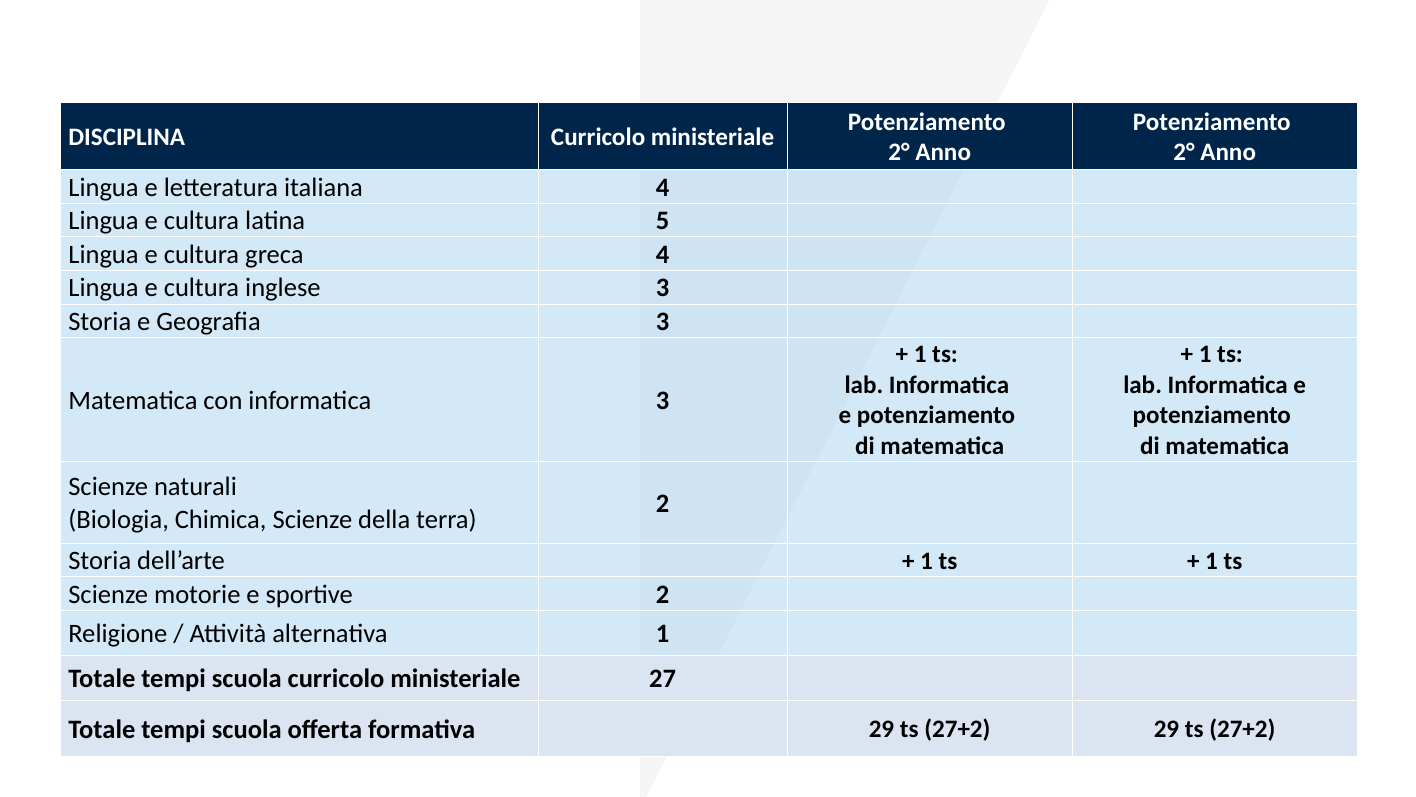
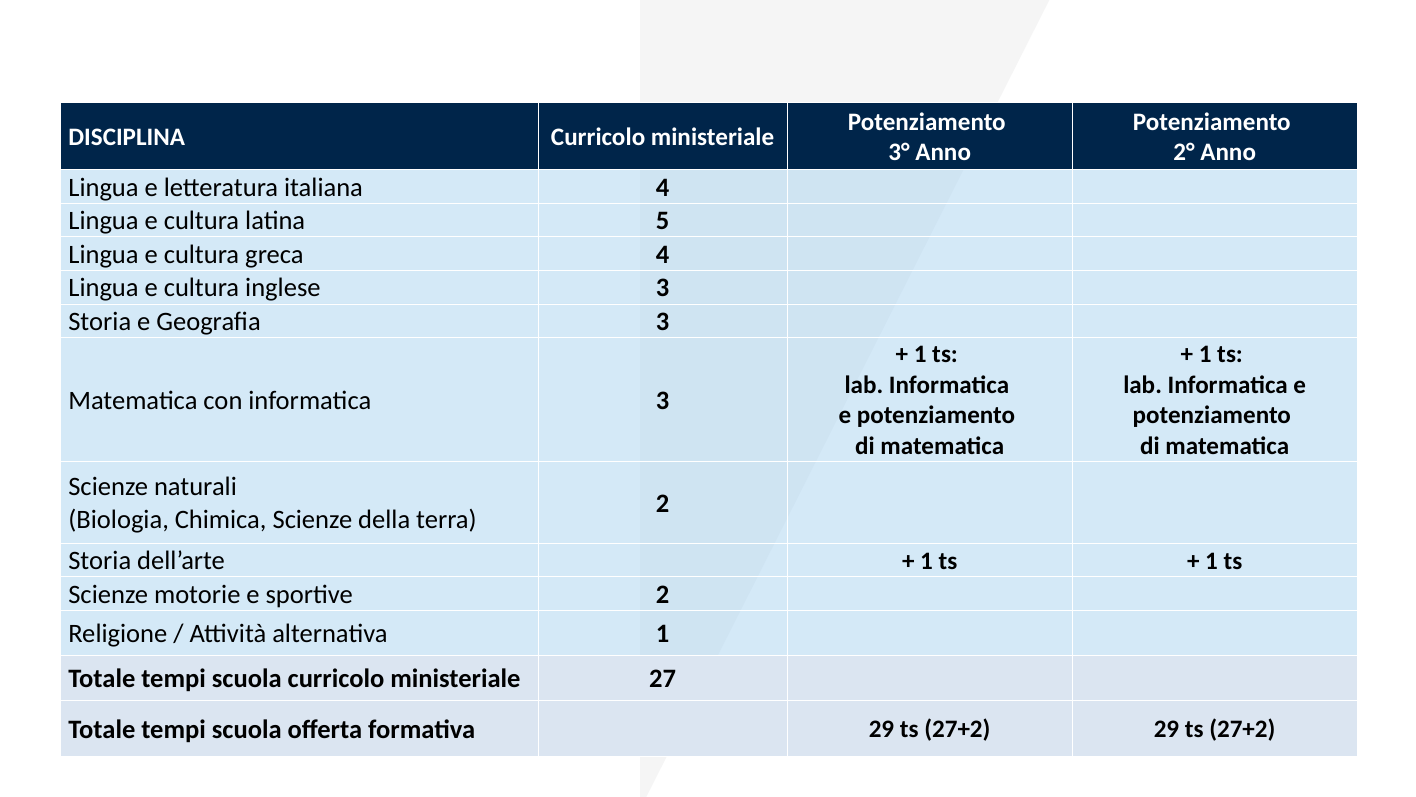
2°: 2° -> 3° (899, 152)
